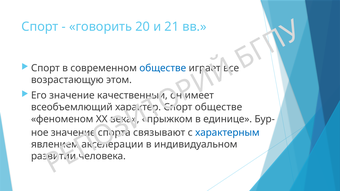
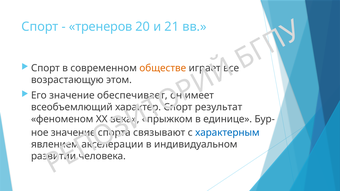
говорить: говорить -> тренеров (101, 27)
обществе colour: blue -> orange (163, 68)
качественный: качественный -> обеспечивает (132, 95)
обществе: обществе -> результат (219, 107)
